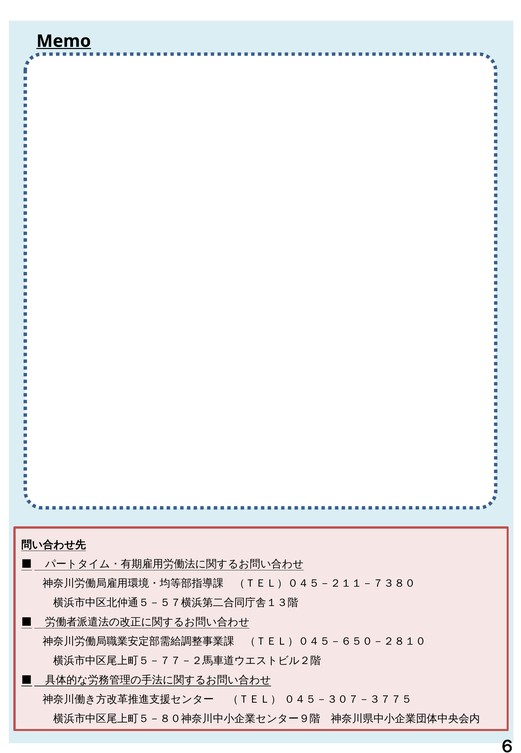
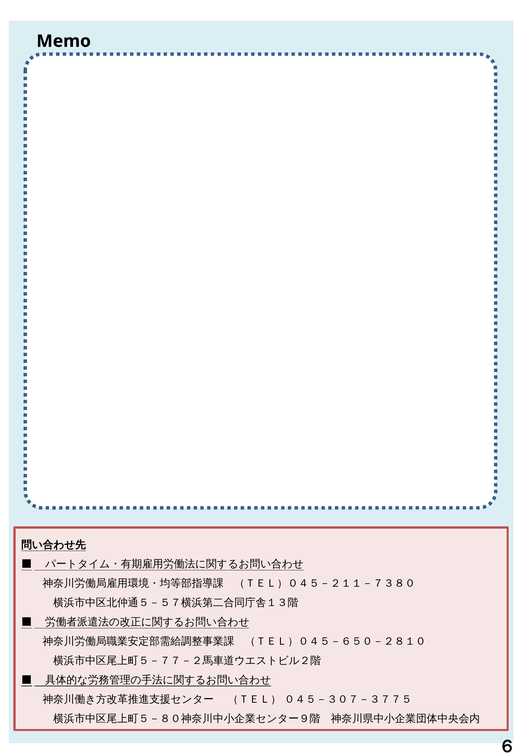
Memo underline: present -> none (64, 41)
